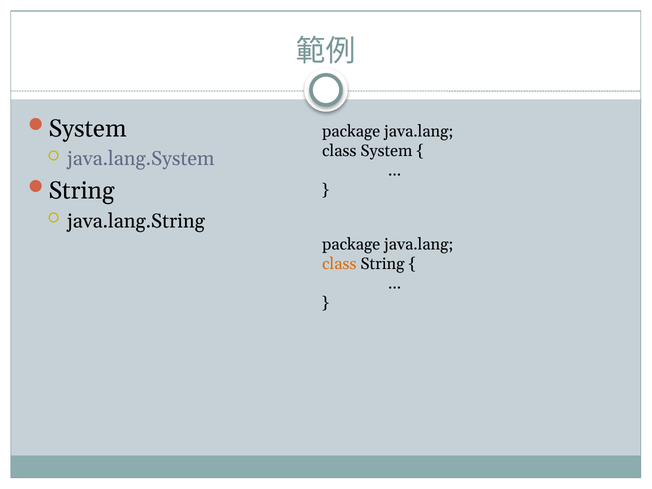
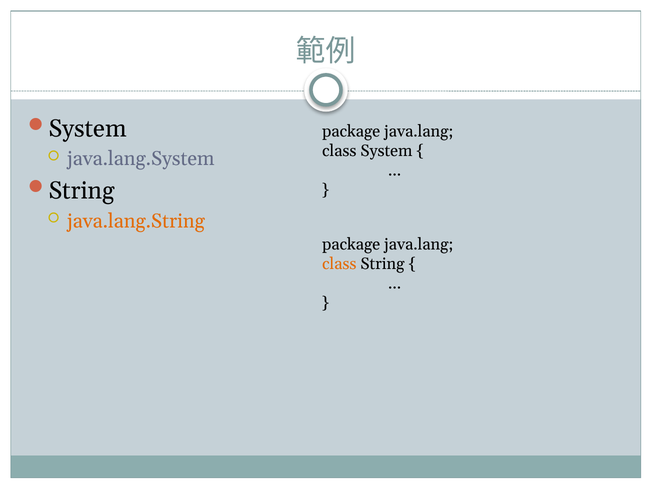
java.lang.String colour: black -> orange (136, 221)
